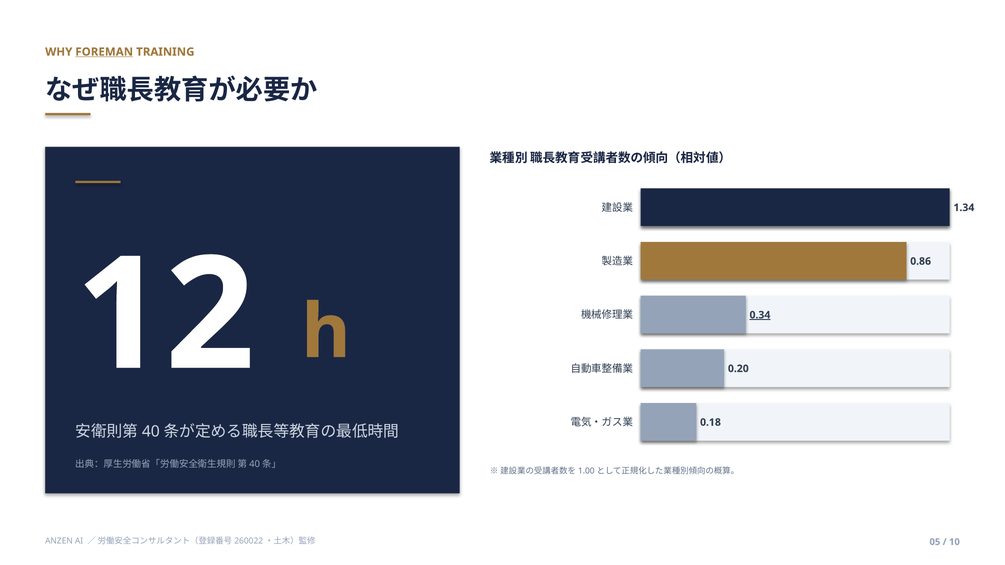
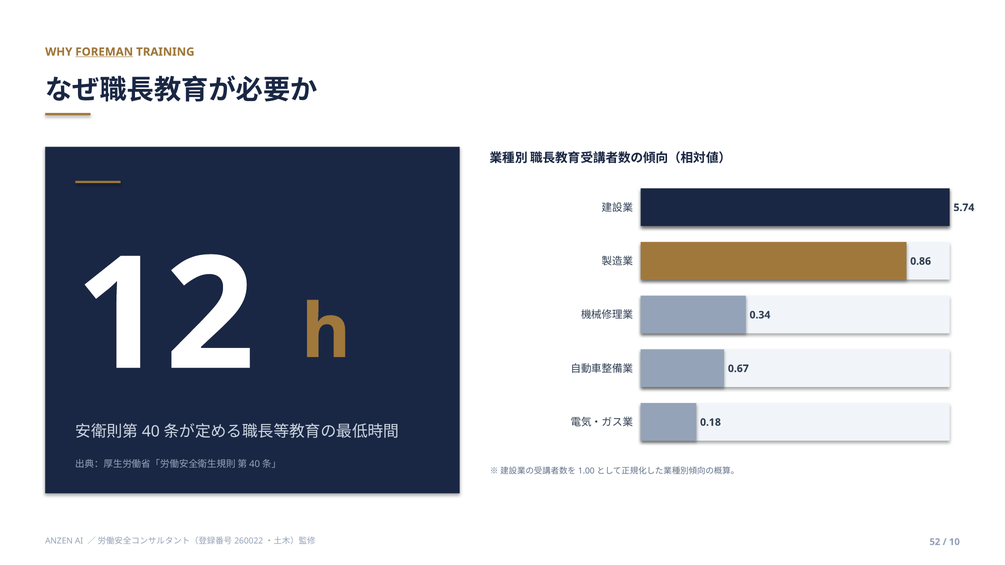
1.34: 1.34 -> 5.74 (964, 208)
0.34 underline: present -> none (760, 315)
0.20: 0.20 -> 0.67 (738, 369)
05: 05 -> 52 (935, 542)
